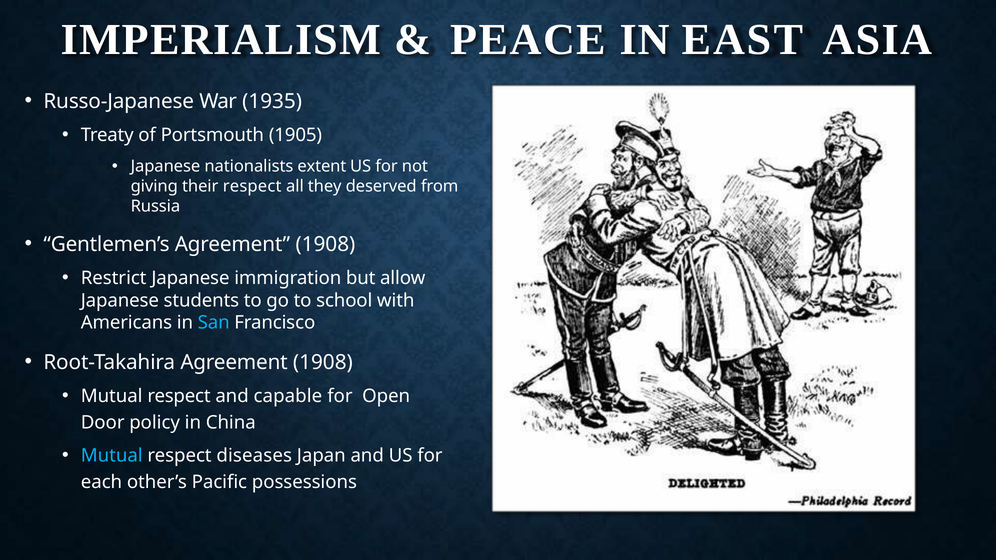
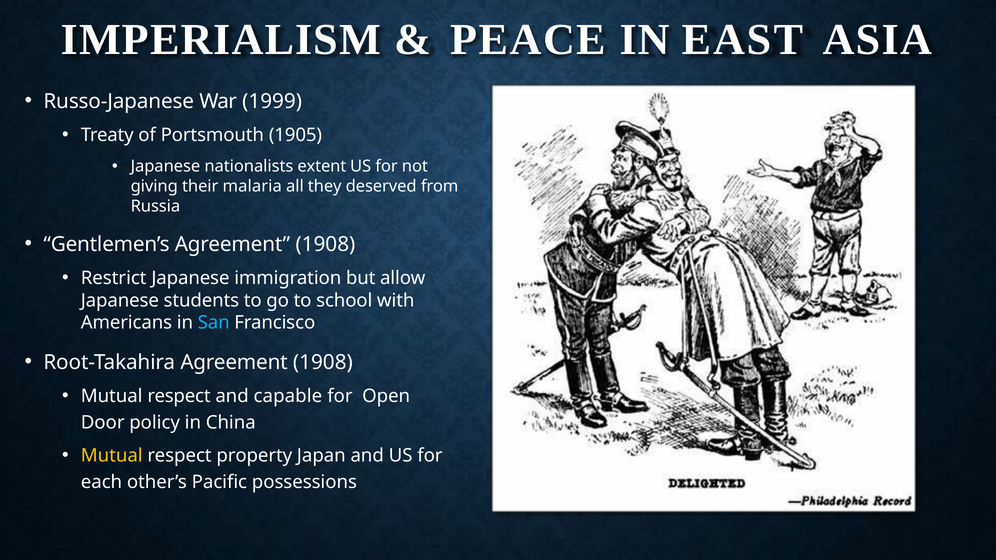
1935: 1935 -> 1999 (272, 101)
their respect: respect -> malaria (252, 187)
Mutual colour: light blue -> yellow (112, 456)
diseases: diseases -> property (254, 456)
